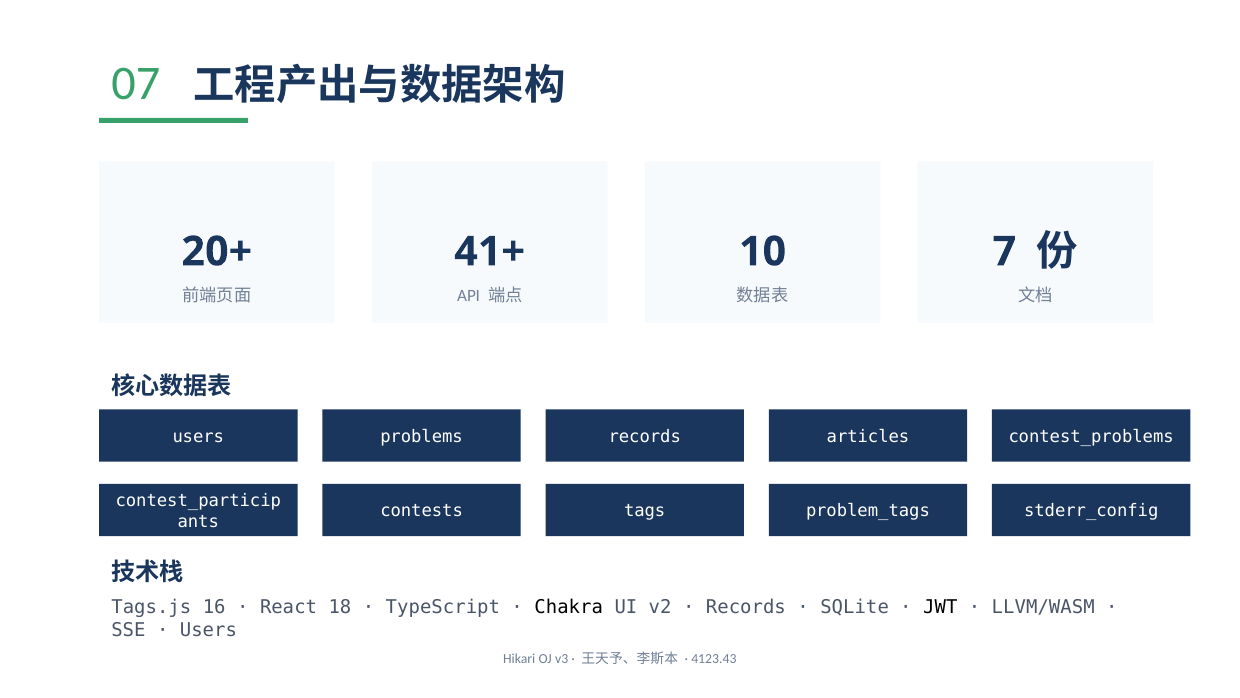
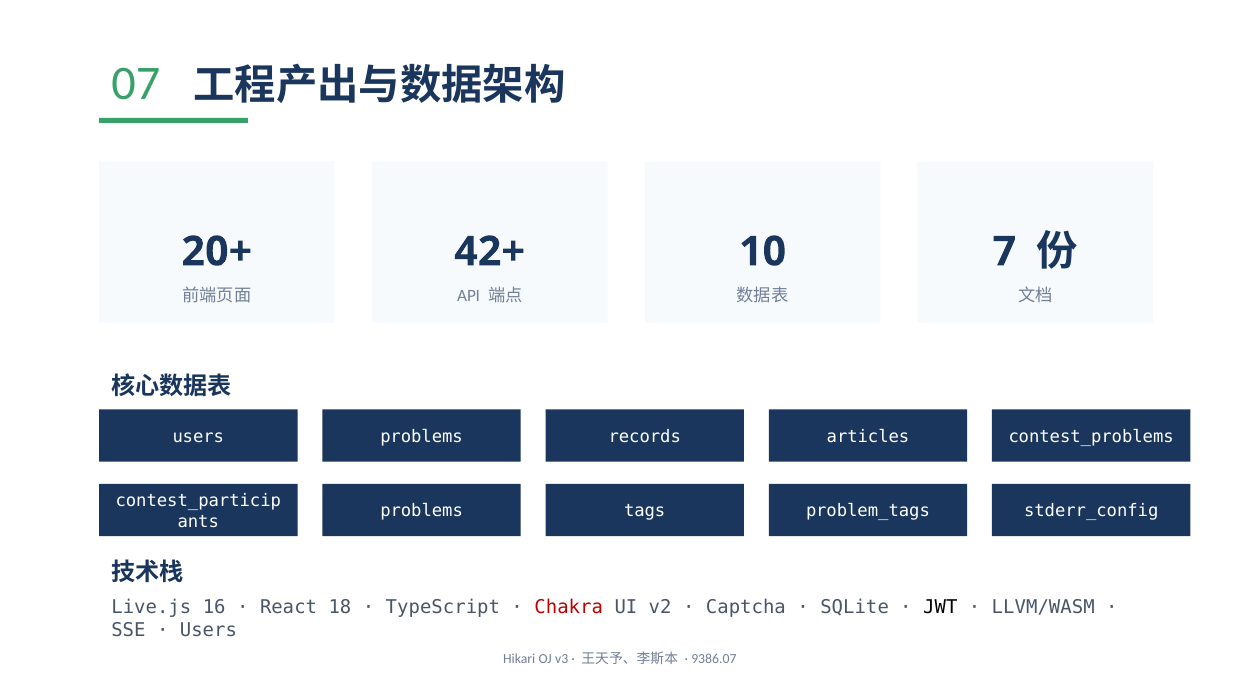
41+: 41+ -> 42+ (490, 251)
contests: contests -> problems (422, 511)
Tags.js: Tags.js -> Live.js (151, 607)
Chakra colour: black -> red (569, 607)
Records: Records -> Captcha (746, 607)
4123.43: 4123.43 -> 9386.07 (714, 658)
